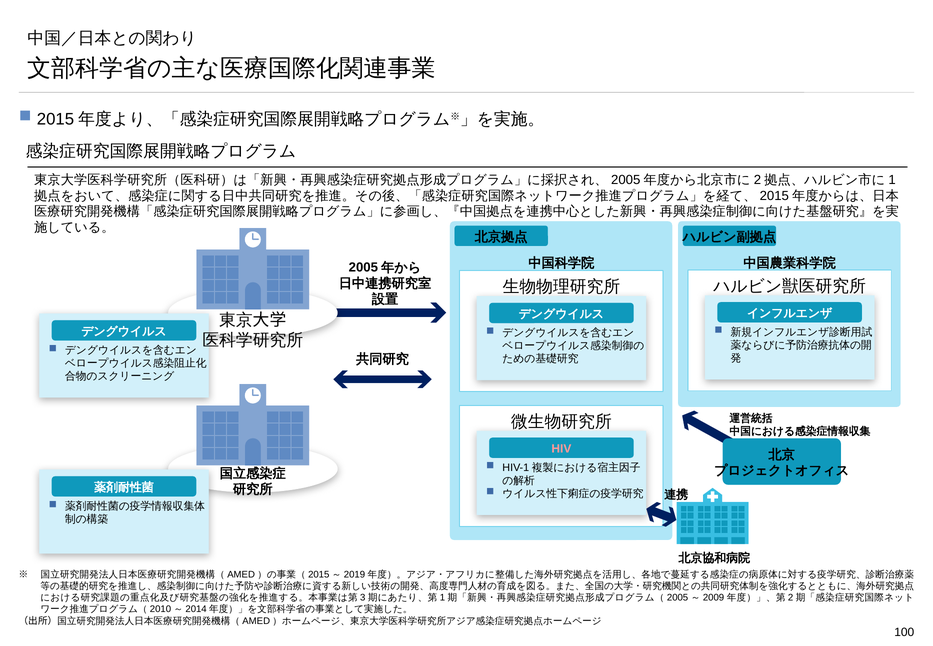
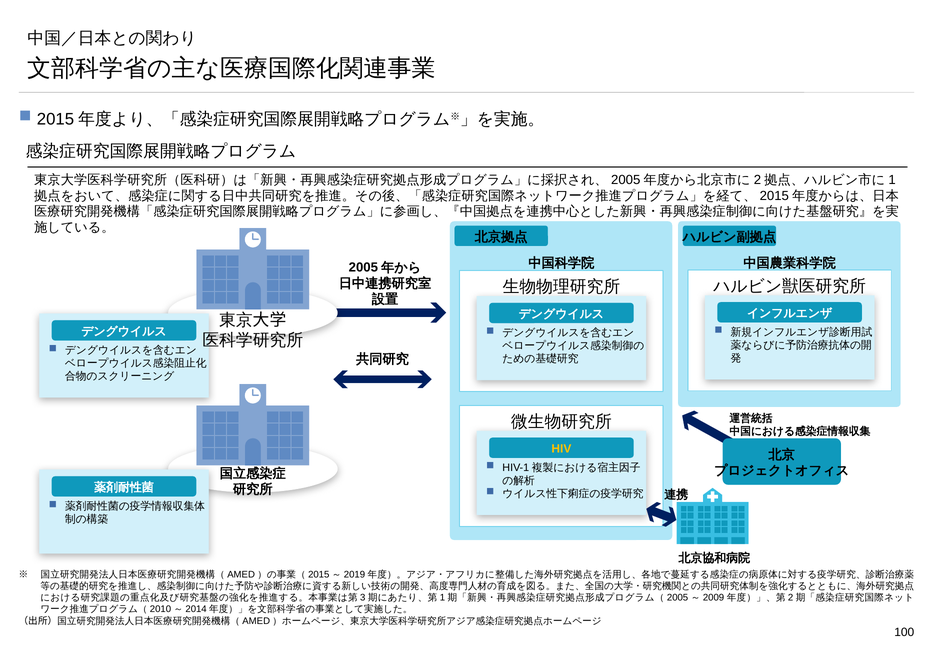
HIV colour: pink -> yellow (561, 448)
